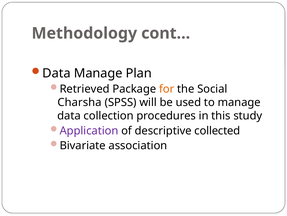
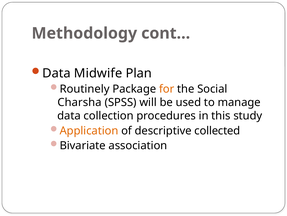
Data Manage: Manage -> Midwife (98, 73)
Retrieved: Retrieved -> Routinely (85, 89)
Application colour: purple -> orange (89, 130)
